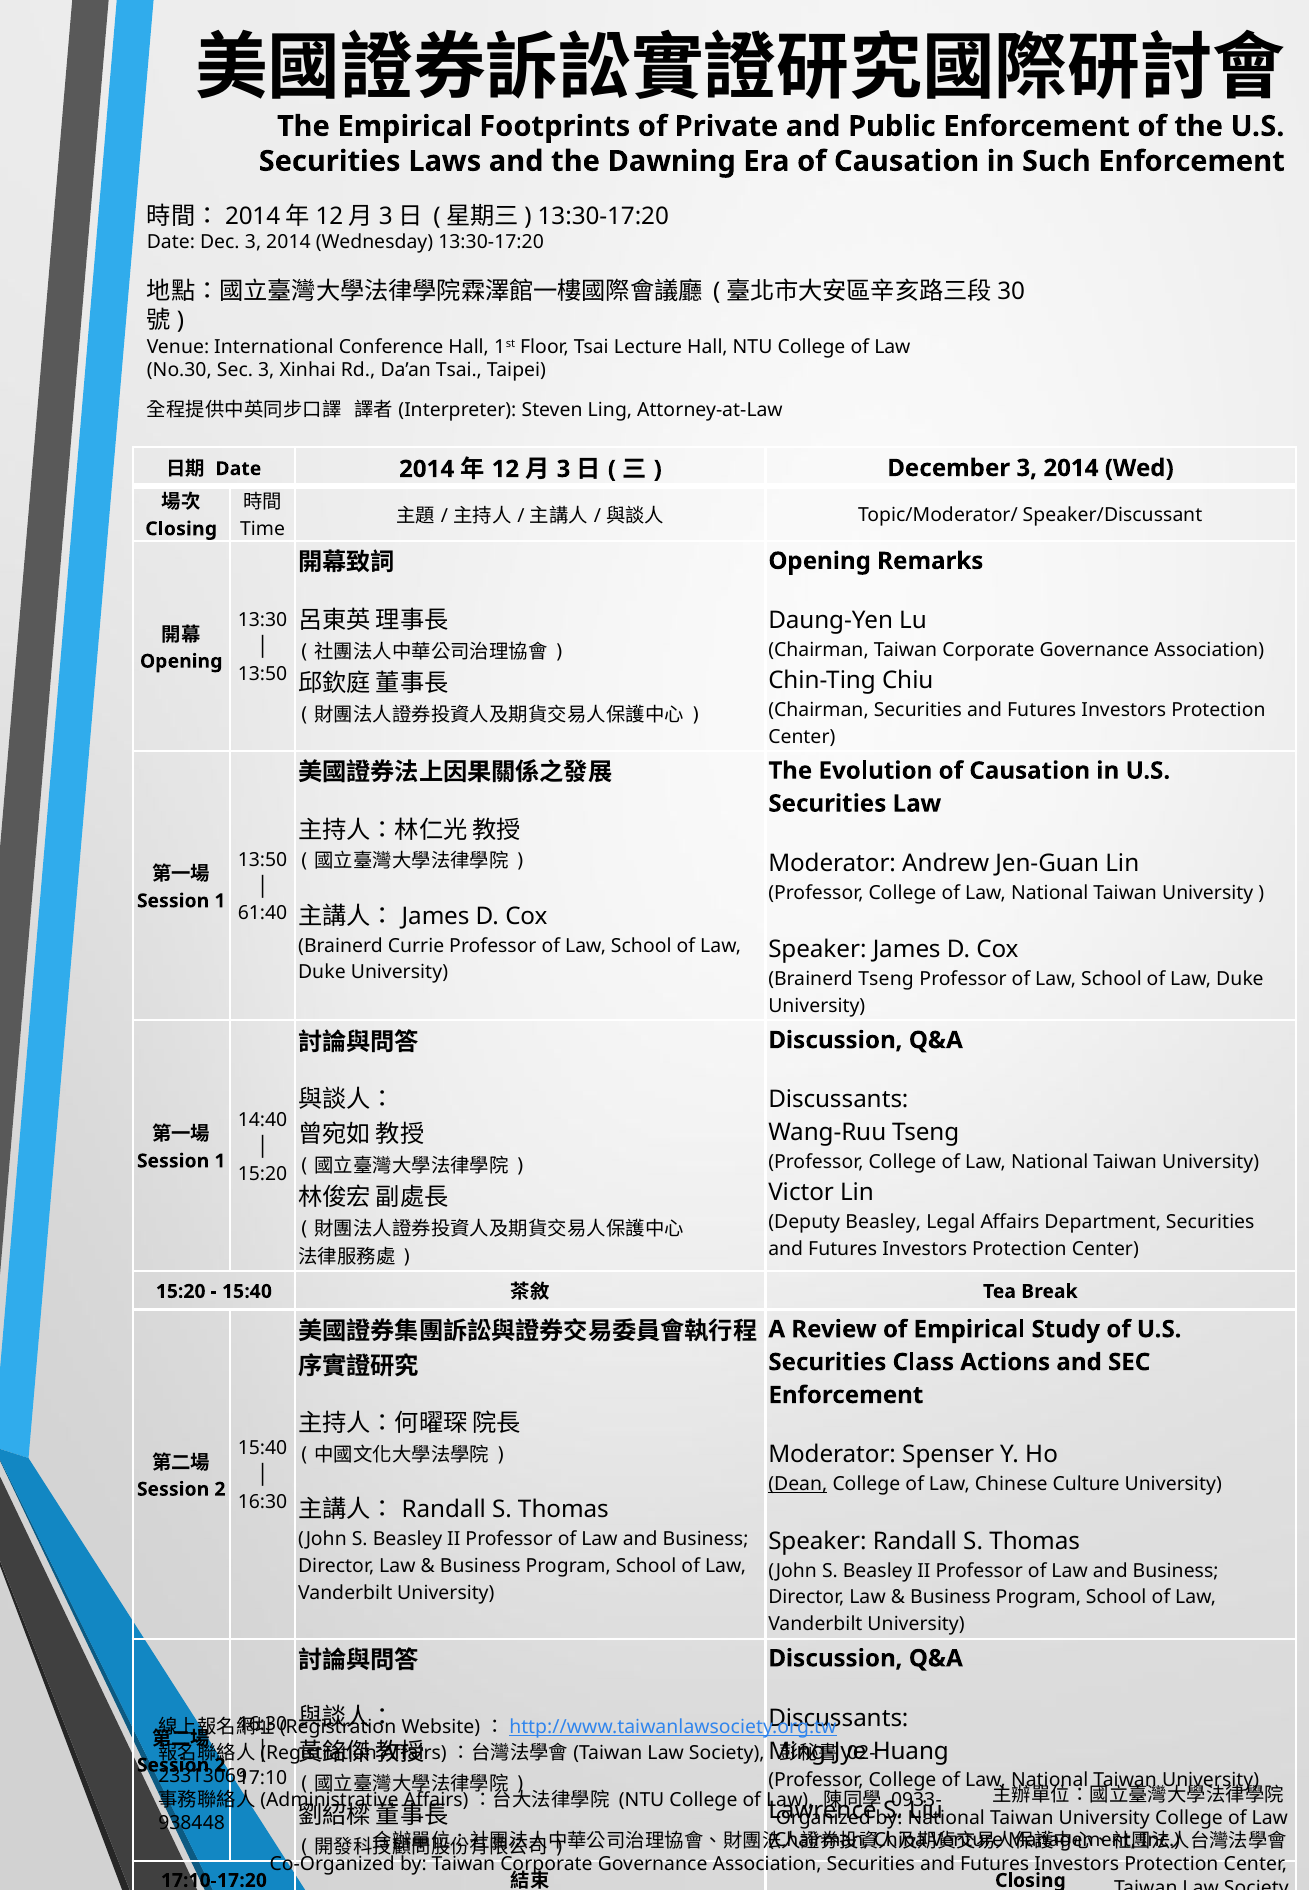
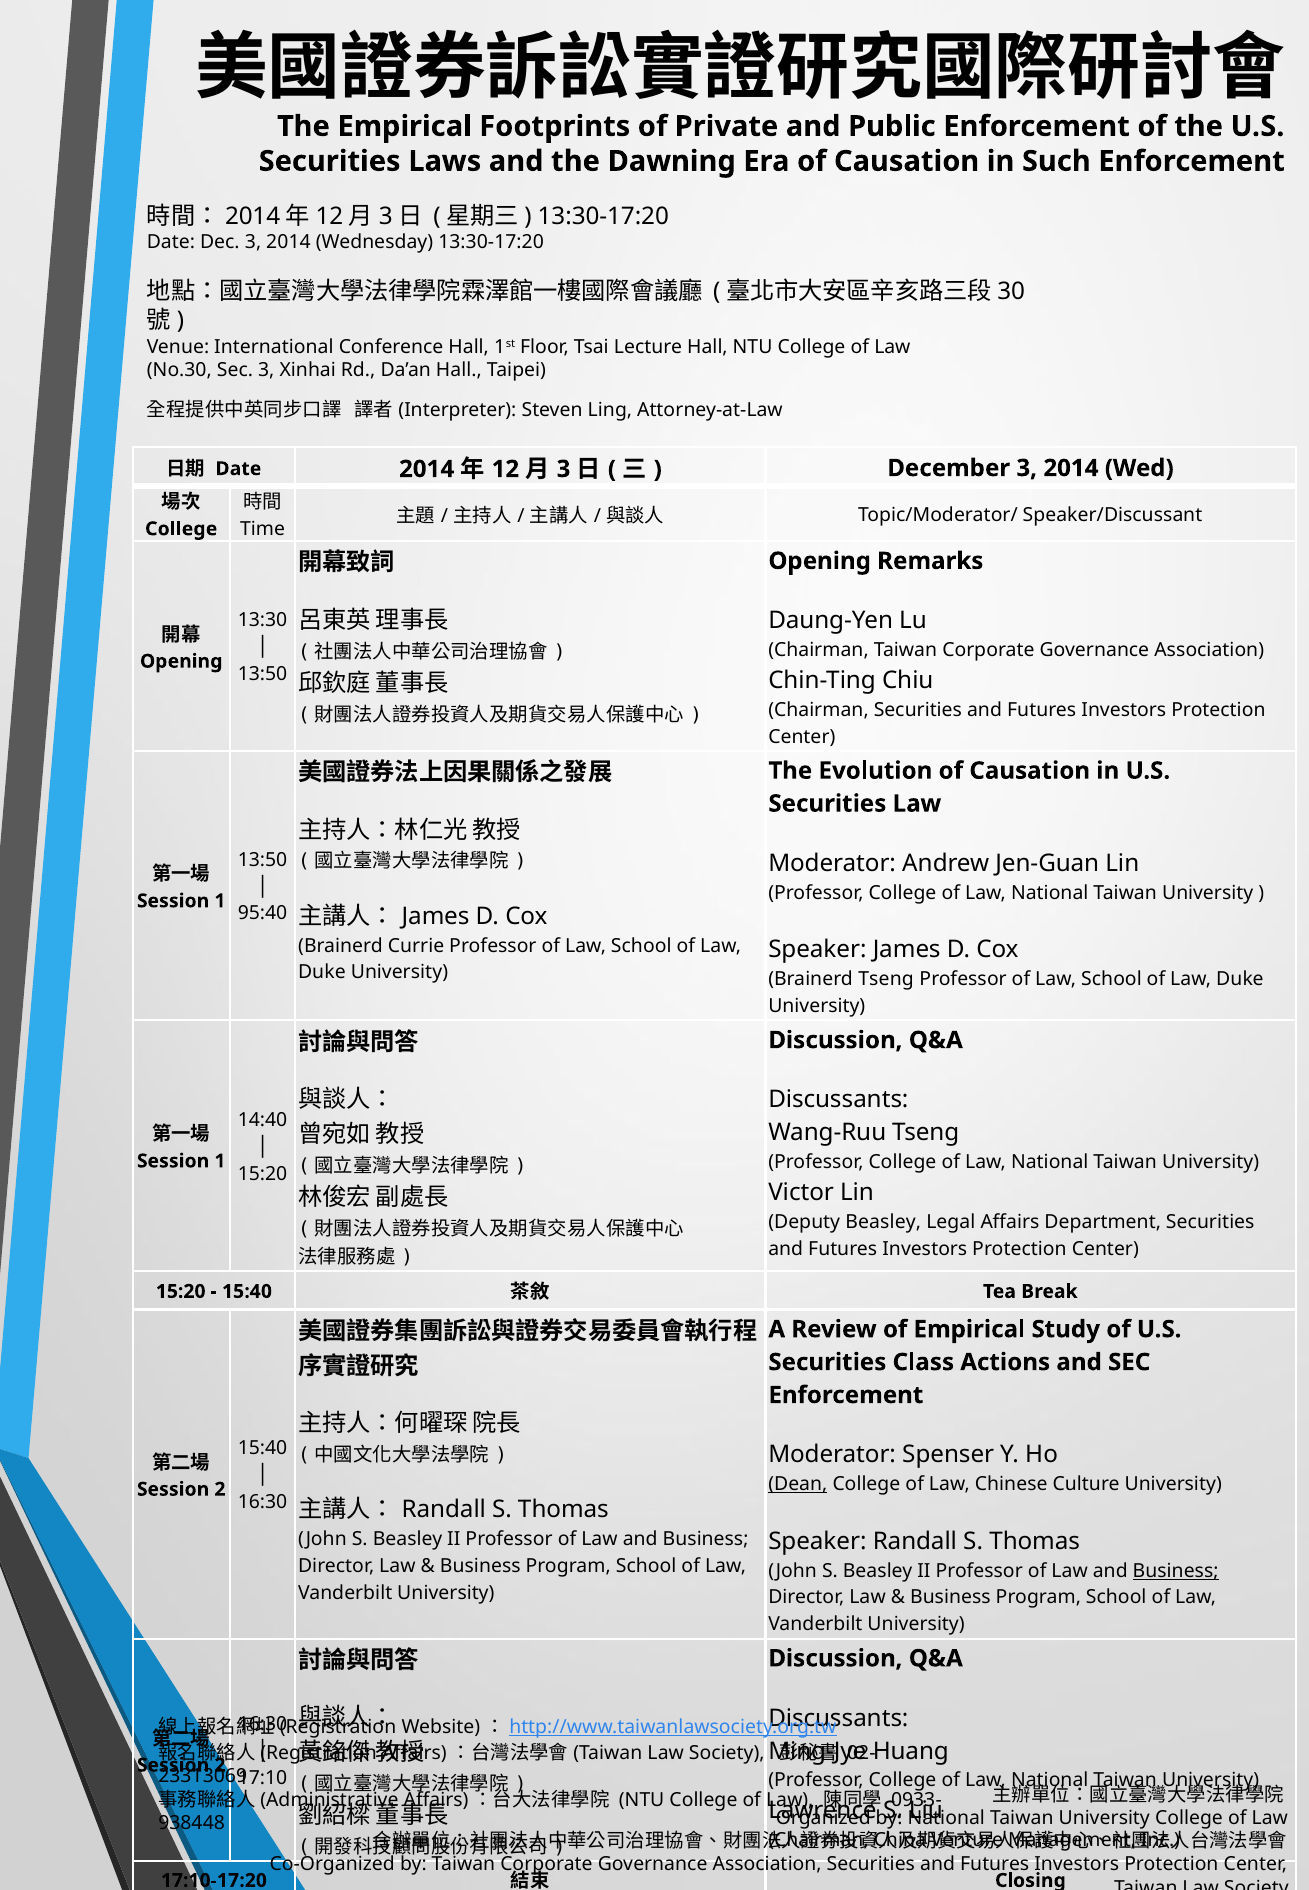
Da’an Tsai: Tsai -> Hall (459, 370)
Closing: Closing -> College (181, 529)
61:40: 61:40 -> 95:40 (262, 914)
Business underline: none -> present (1176, 1571)
